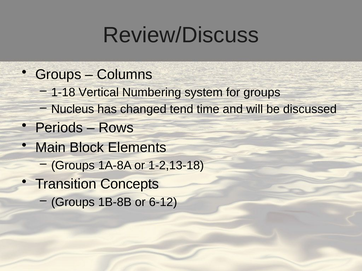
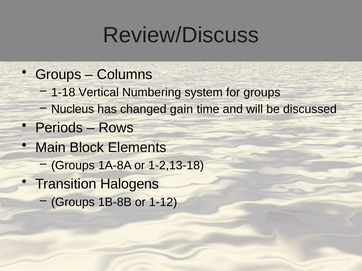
tend: tend -> gain (181, 109)
Concepts: Concepts -> Halogens (130, 184)
6-12: 6-12 -> 1-12 (163, 202)
